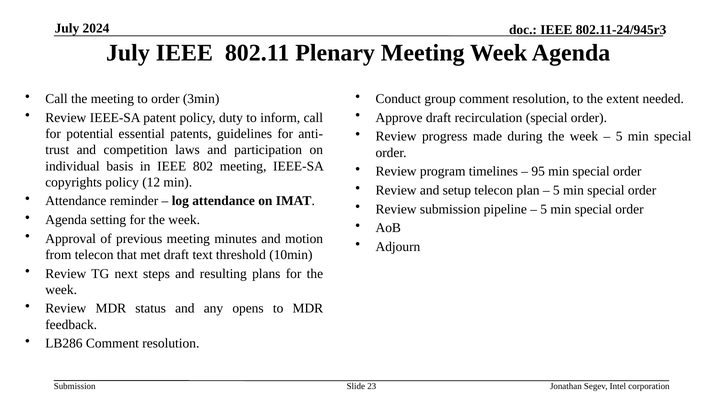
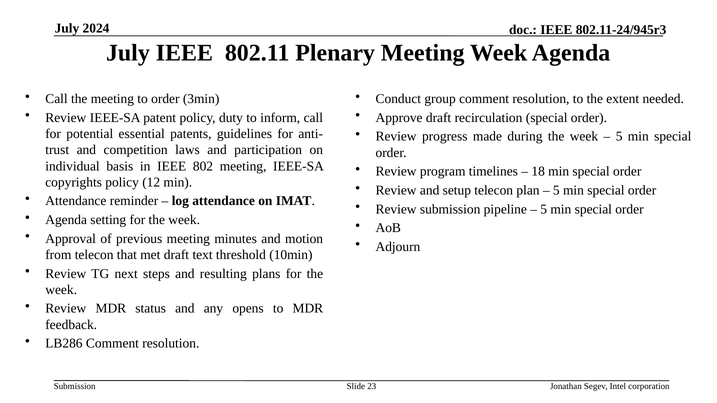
95: 95 -> 18 (538, 172)
